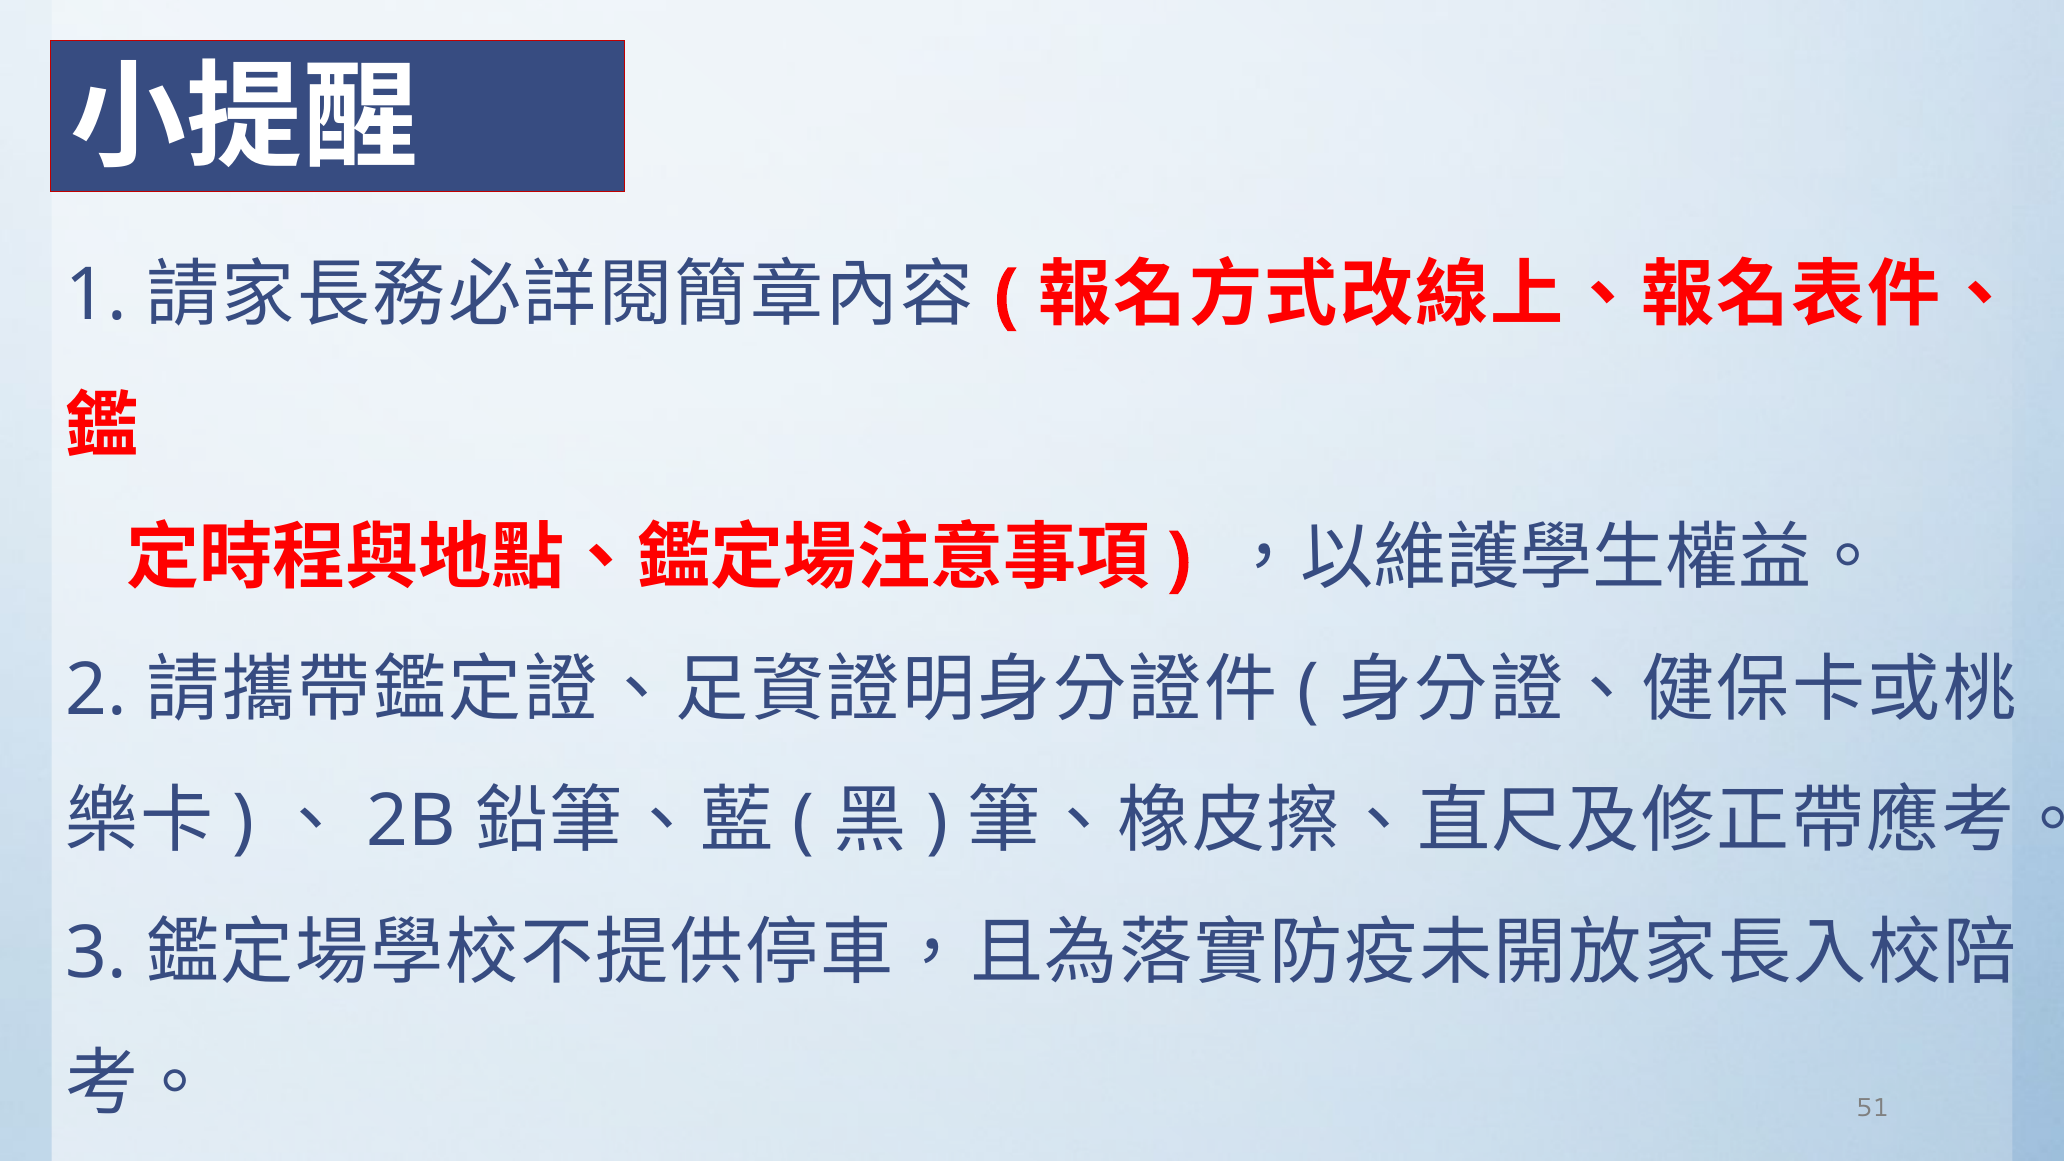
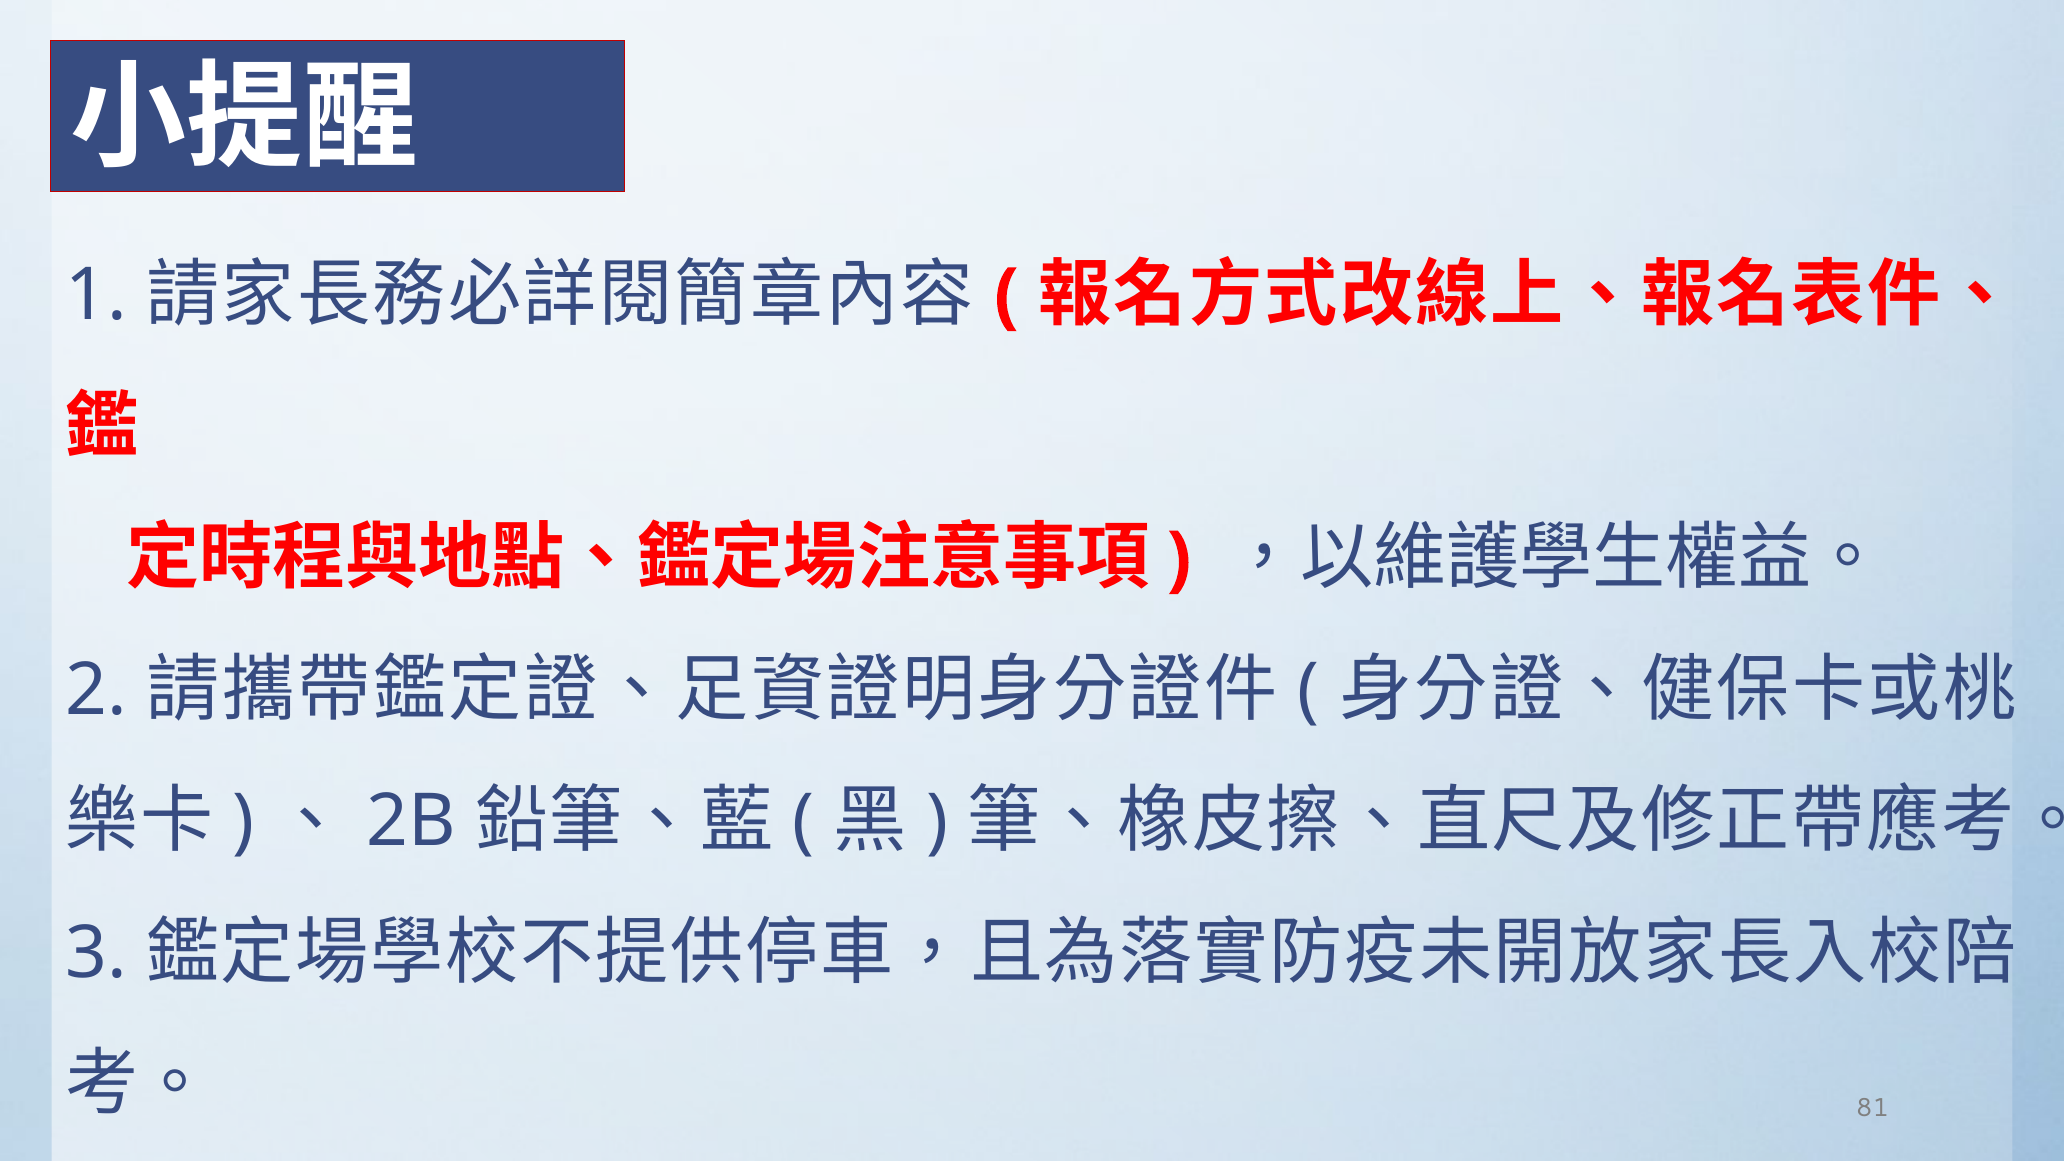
51: 51 -> 81 (1872, 1109)
